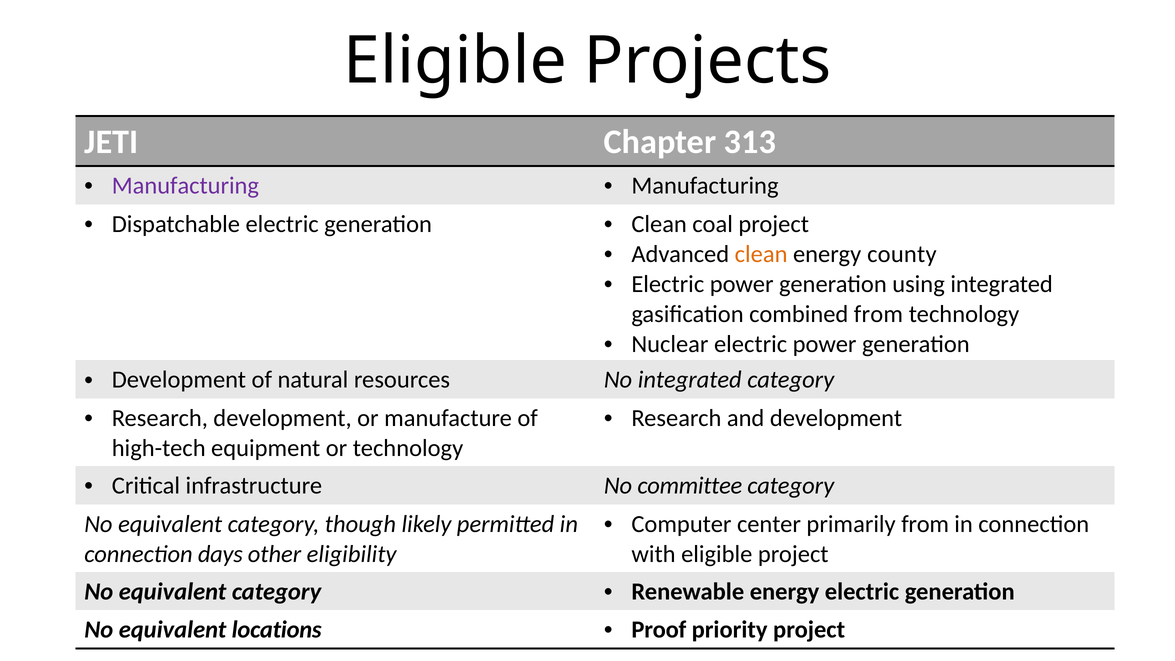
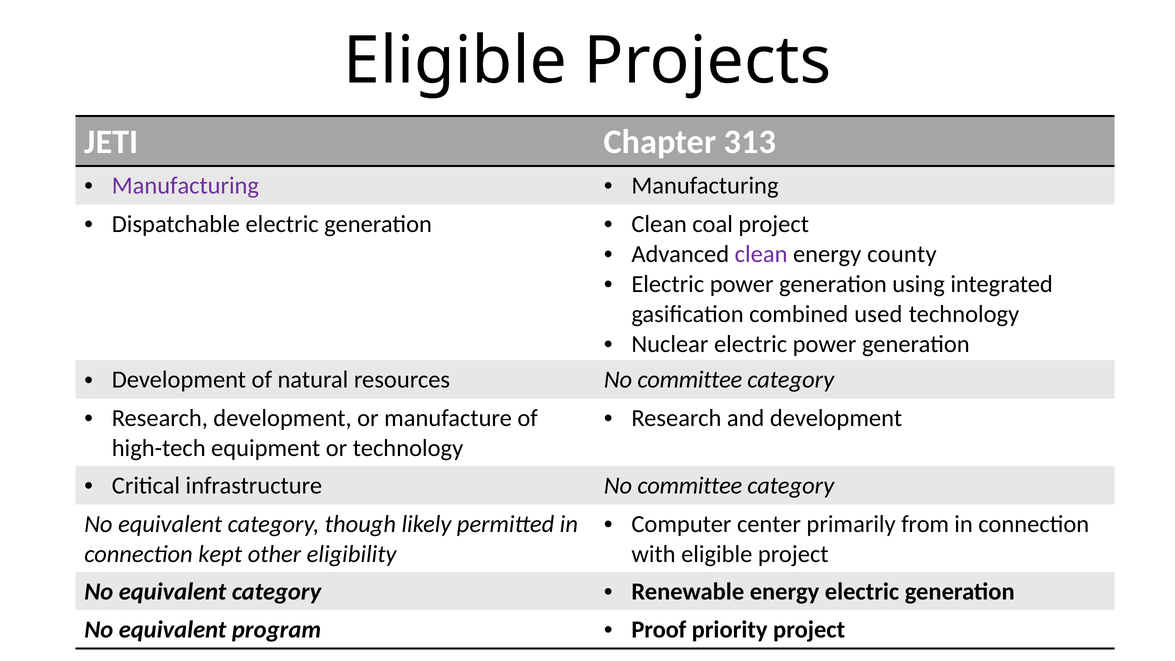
clean colour: orange -> purple (761, 254)
combined from: from -> used (878, 314)
resources No integrated: integrated -> committee (690, 380)
days: days -> kept (220, 554)
locations: locations -> program (276, 630)
